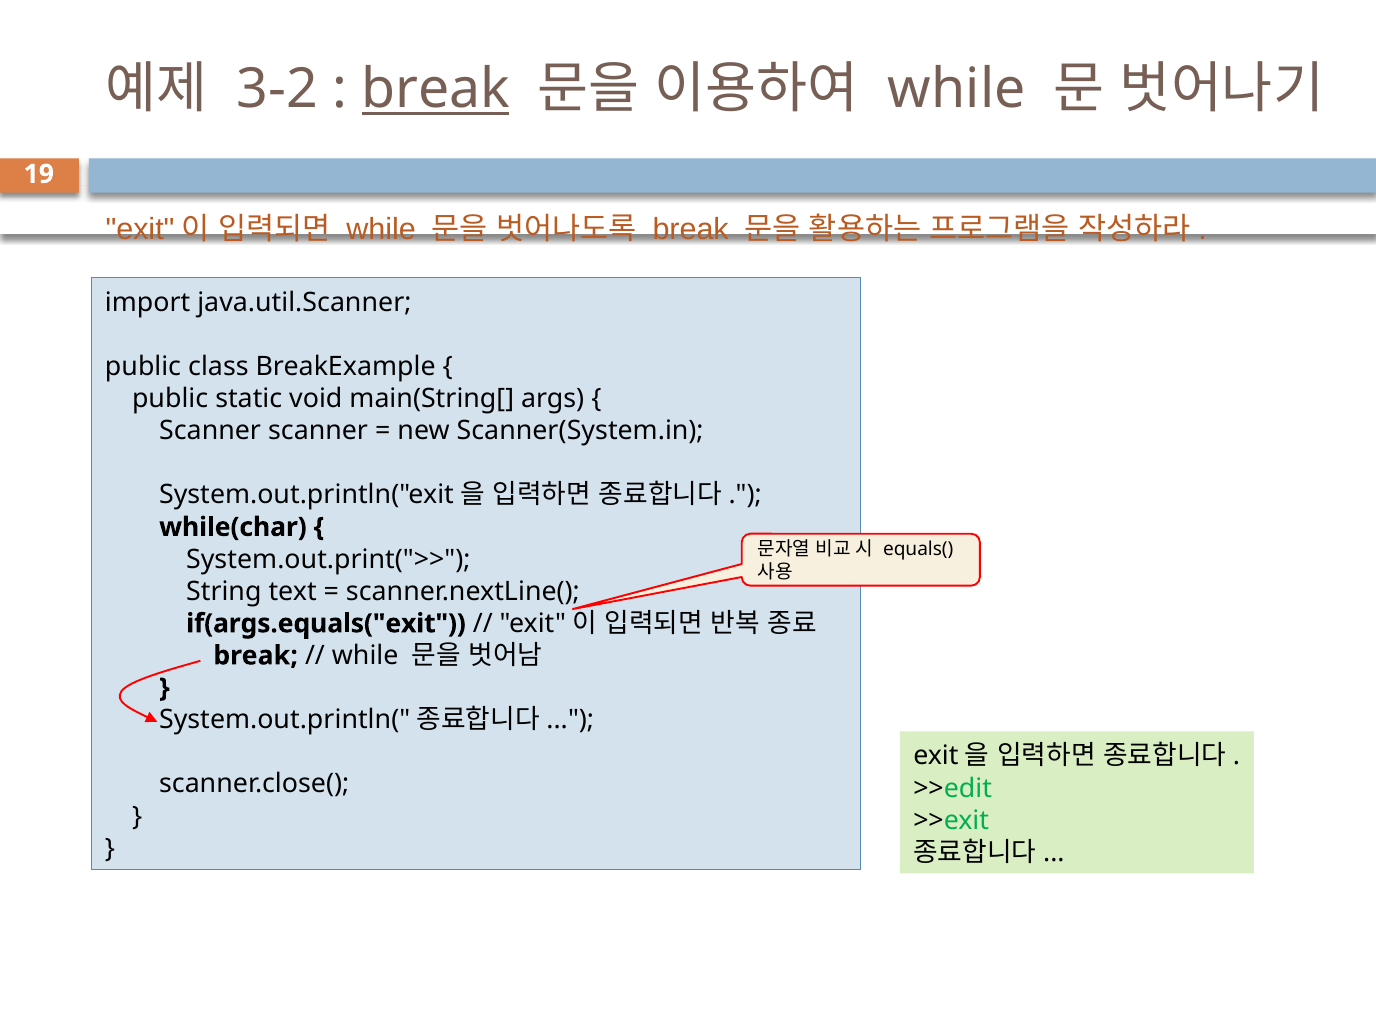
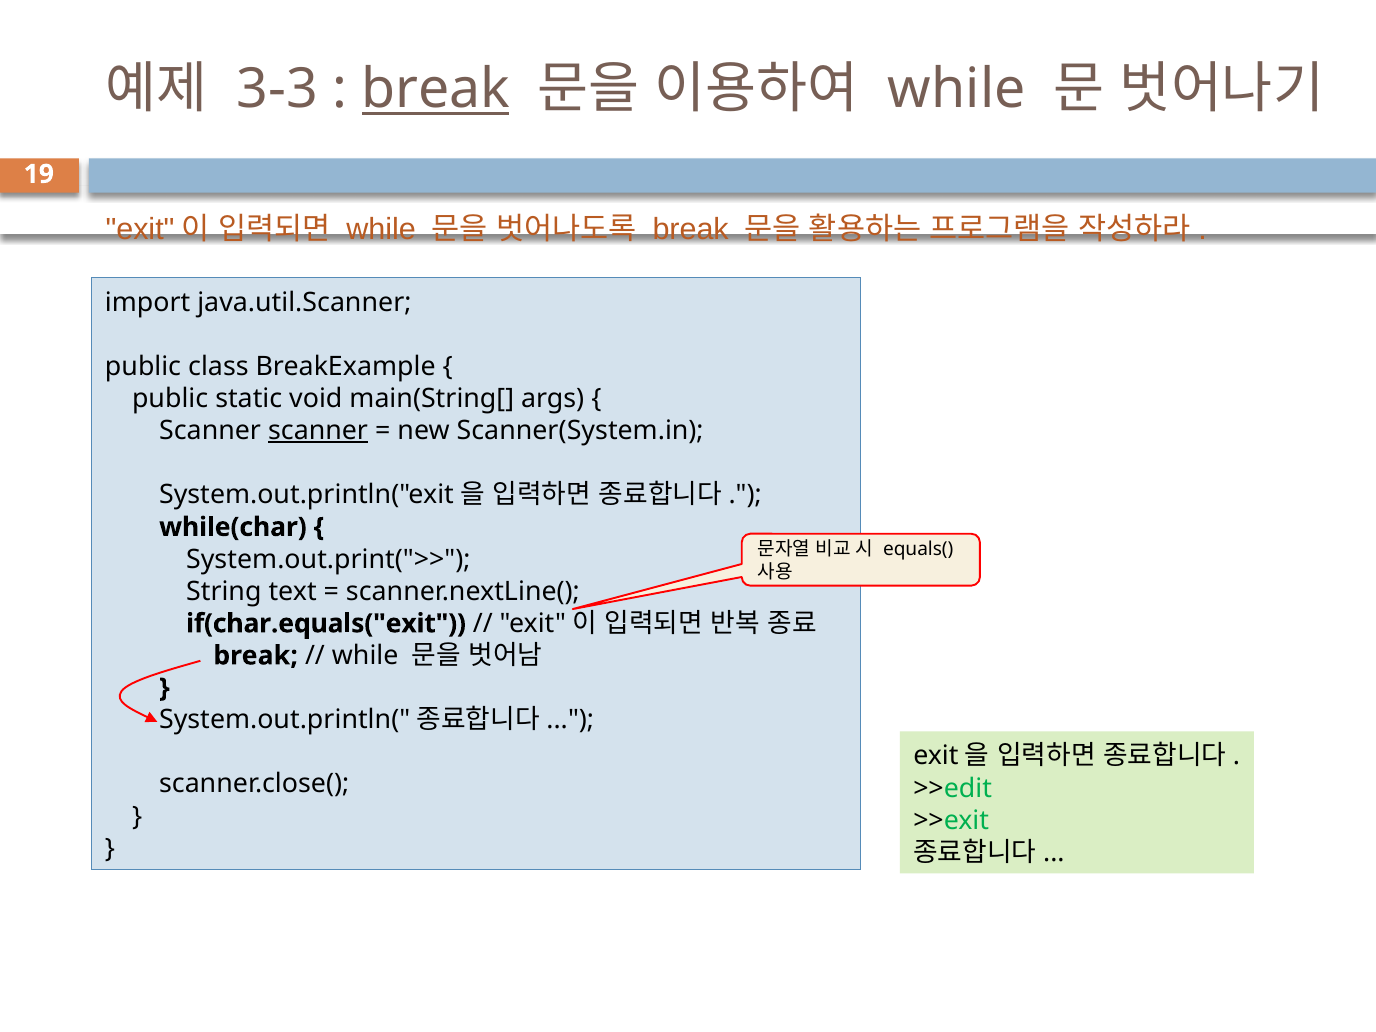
3-2: 3-2 -> 3-3 (277, 89)
scanner underline: none -> present (318, 431)
if(args.equals("exit: if(args.equals("exit -> if(char.equals("exit (326, 624)
